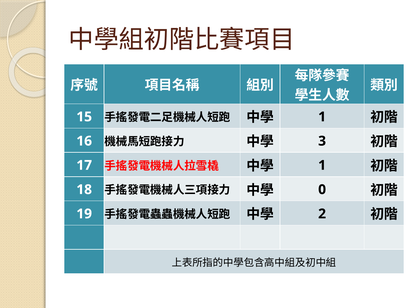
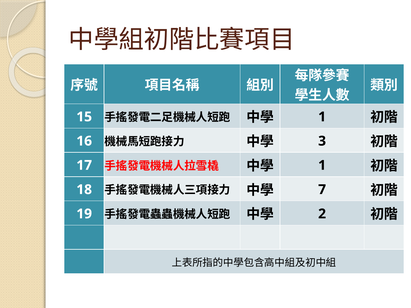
0: 0 -> 7 (322, 190)
